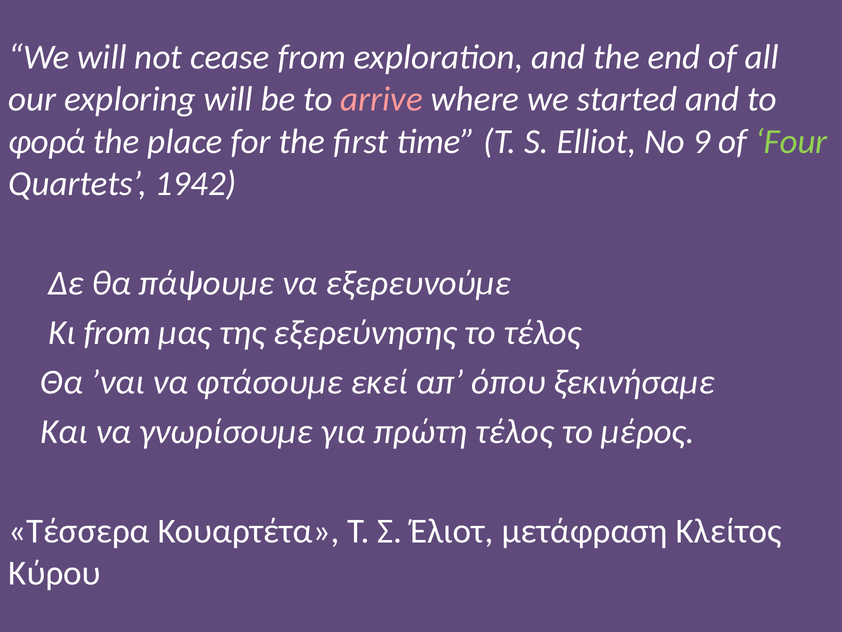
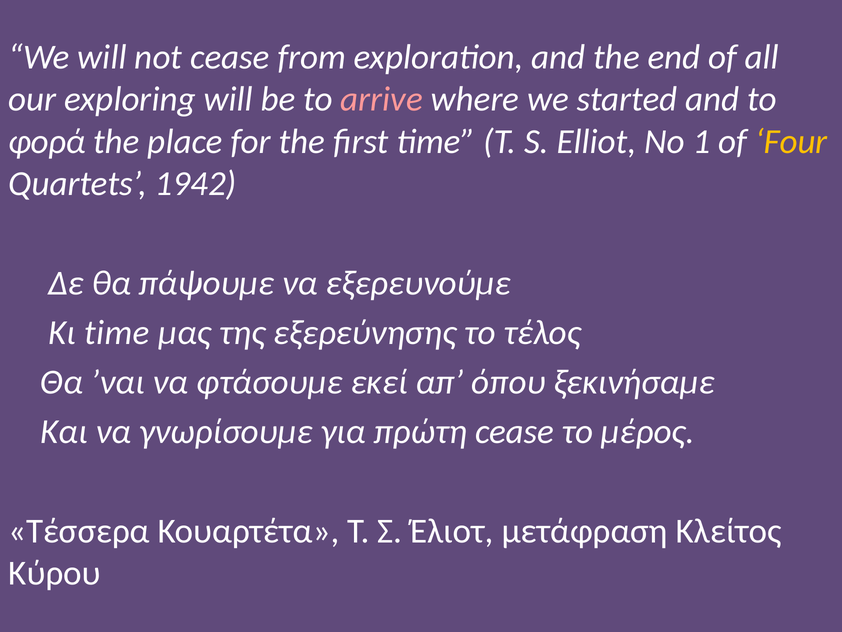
9: 9 -> 1 (702, 141)
Four colour: light green -> yellow (791, 141)
Κι from: from -> time (117, 332)
πρώτη τέλος: τέλος -> cease (514, 431)
